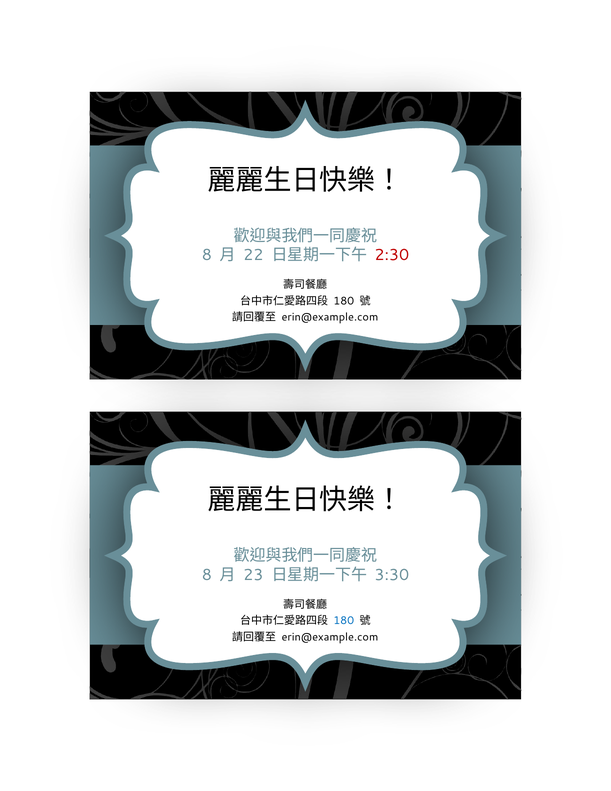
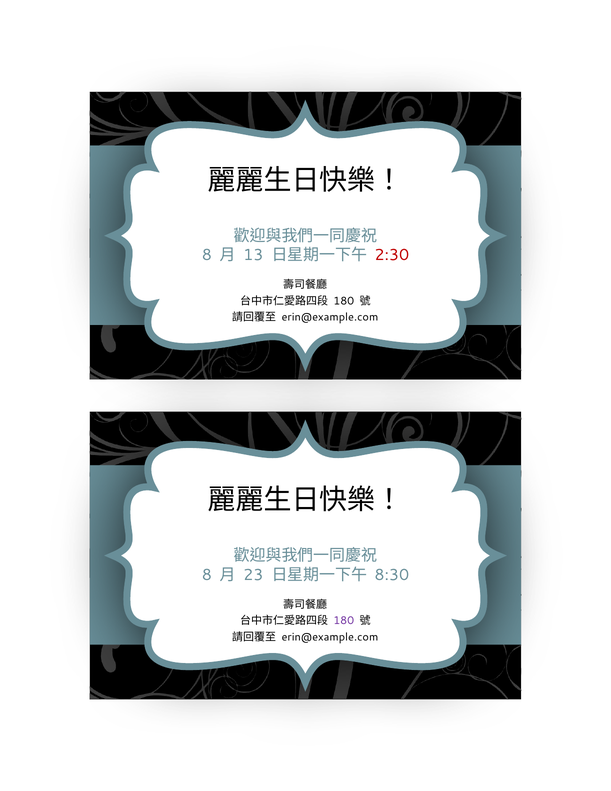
22: 22 -> 13 (253, 255)
3:30: 3:30 -> 8:30 (392, 575)
180 colour: blue -> purple (344, 621)
